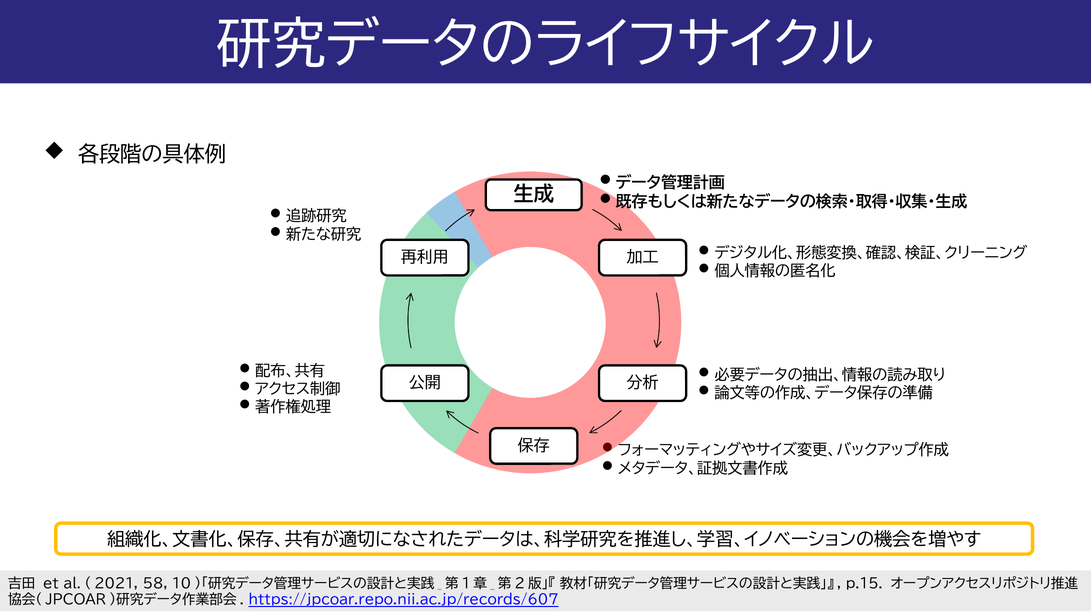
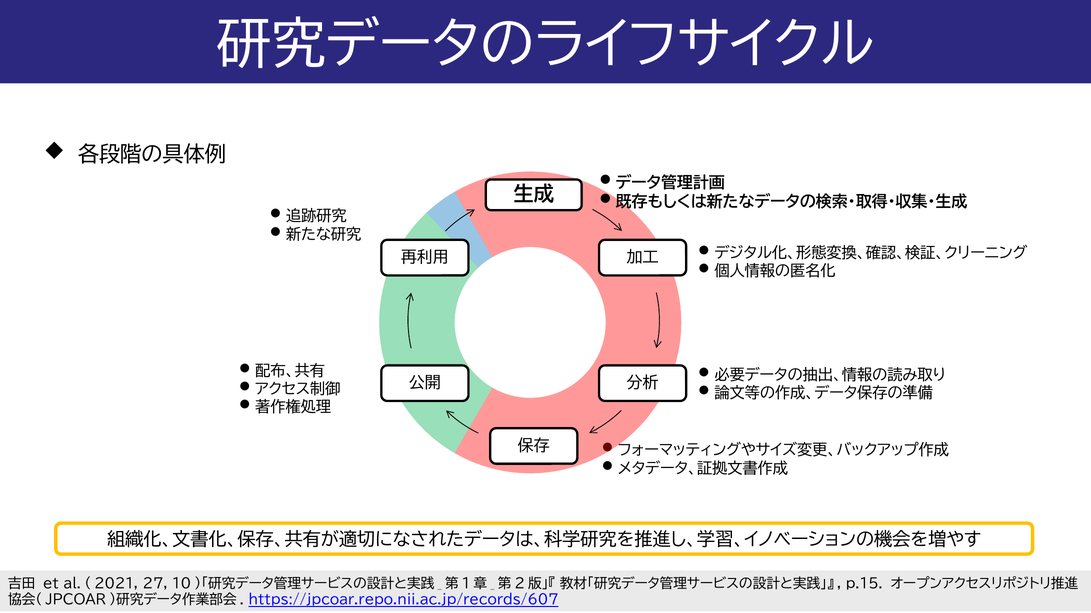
58: 58 -> 27 (155, 584)
